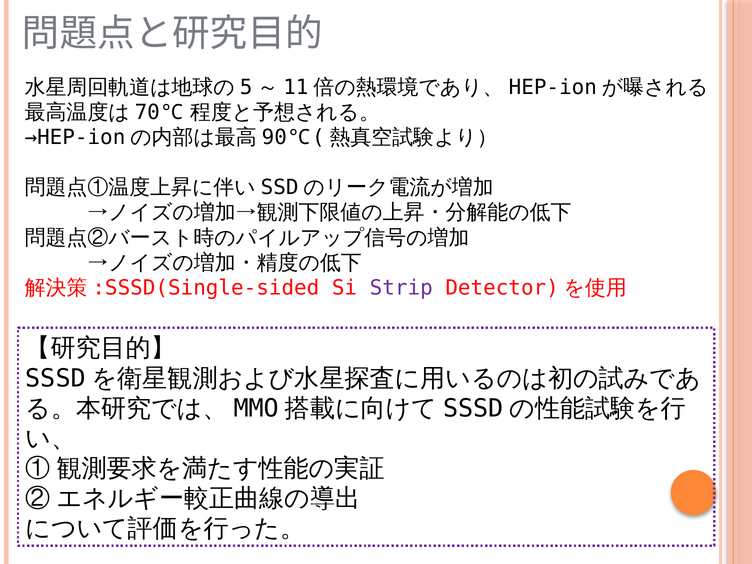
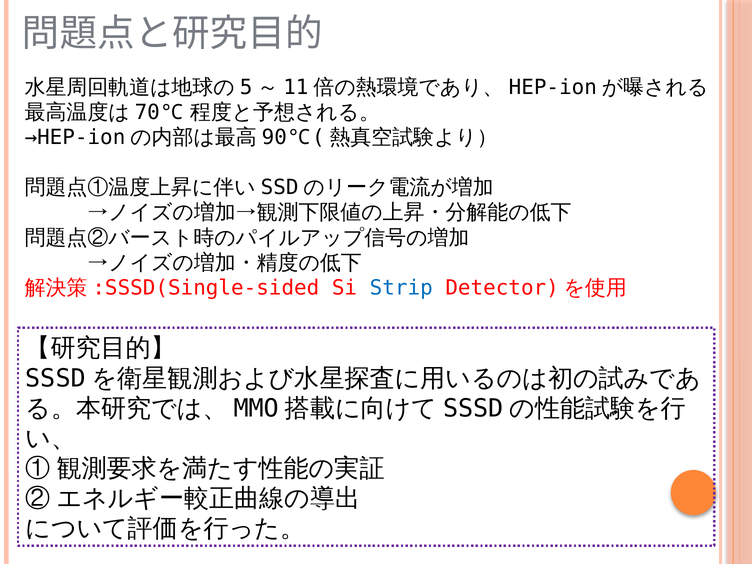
Strip colour: purple -> blue (401, 288)
